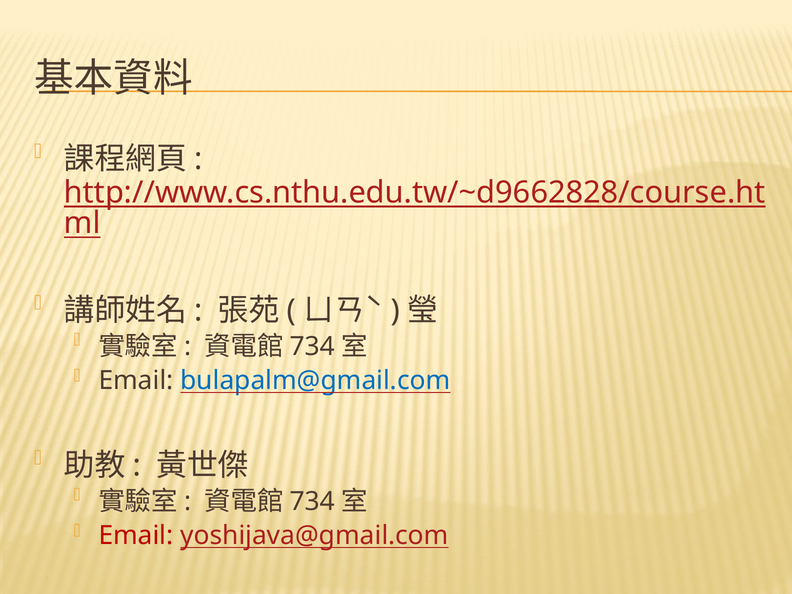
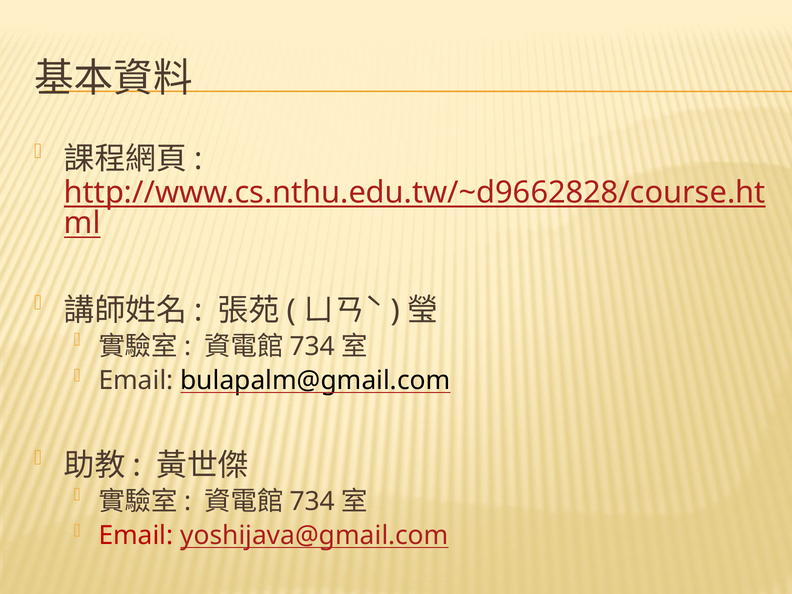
bulapalm@gmail.com colour: blue -> black (315, 380)
